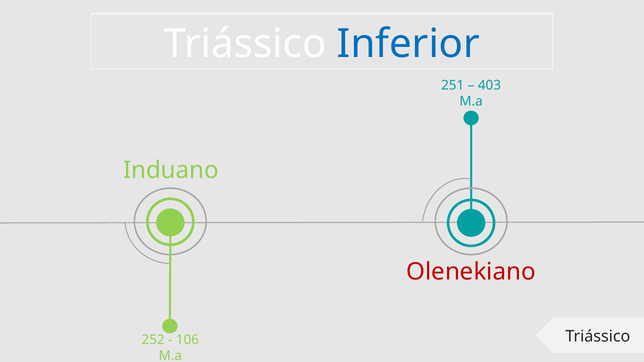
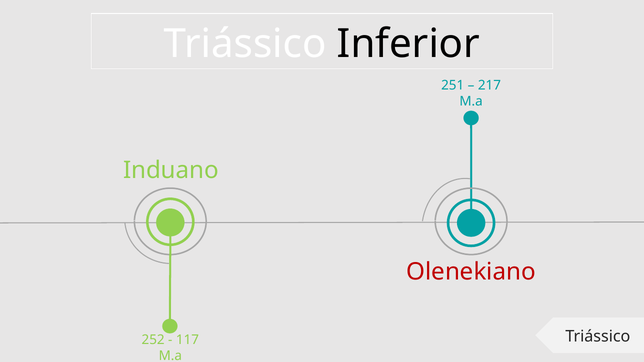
Inferior colour: blue -> black (408, 44)
403: 403 -> 217 (489, 85)
106: 106 -> 117 (187, 340)
